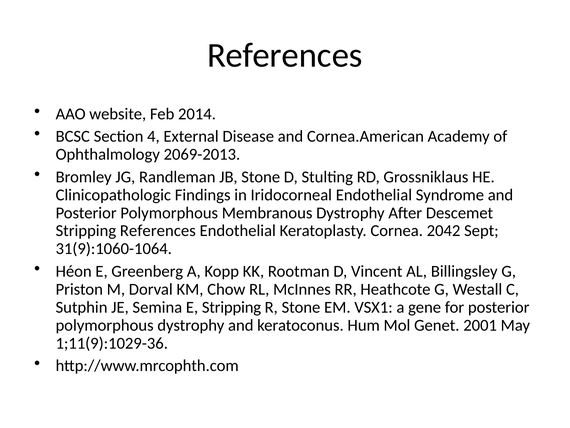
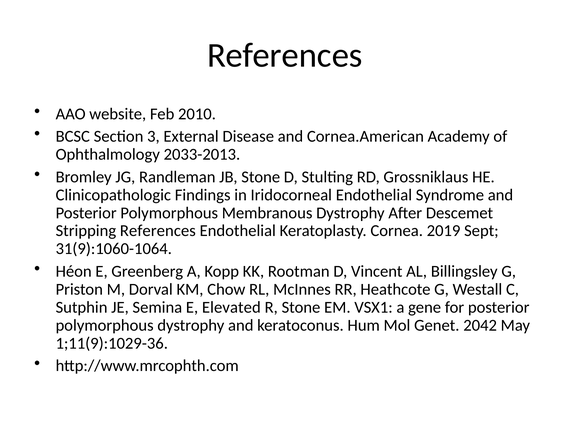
2014: 2014 -> 2010 (197, 114)
4: 4 -> 3 (153, 136)
2069-2013: 2069-2013 -> 2033-2013 (202, 154)
2042: 2042 -> 2019 (444, 231)
E Stripping: Stripping -> Elevated (231, 307)
2001: 2001 -> 2042 (480, 325)
